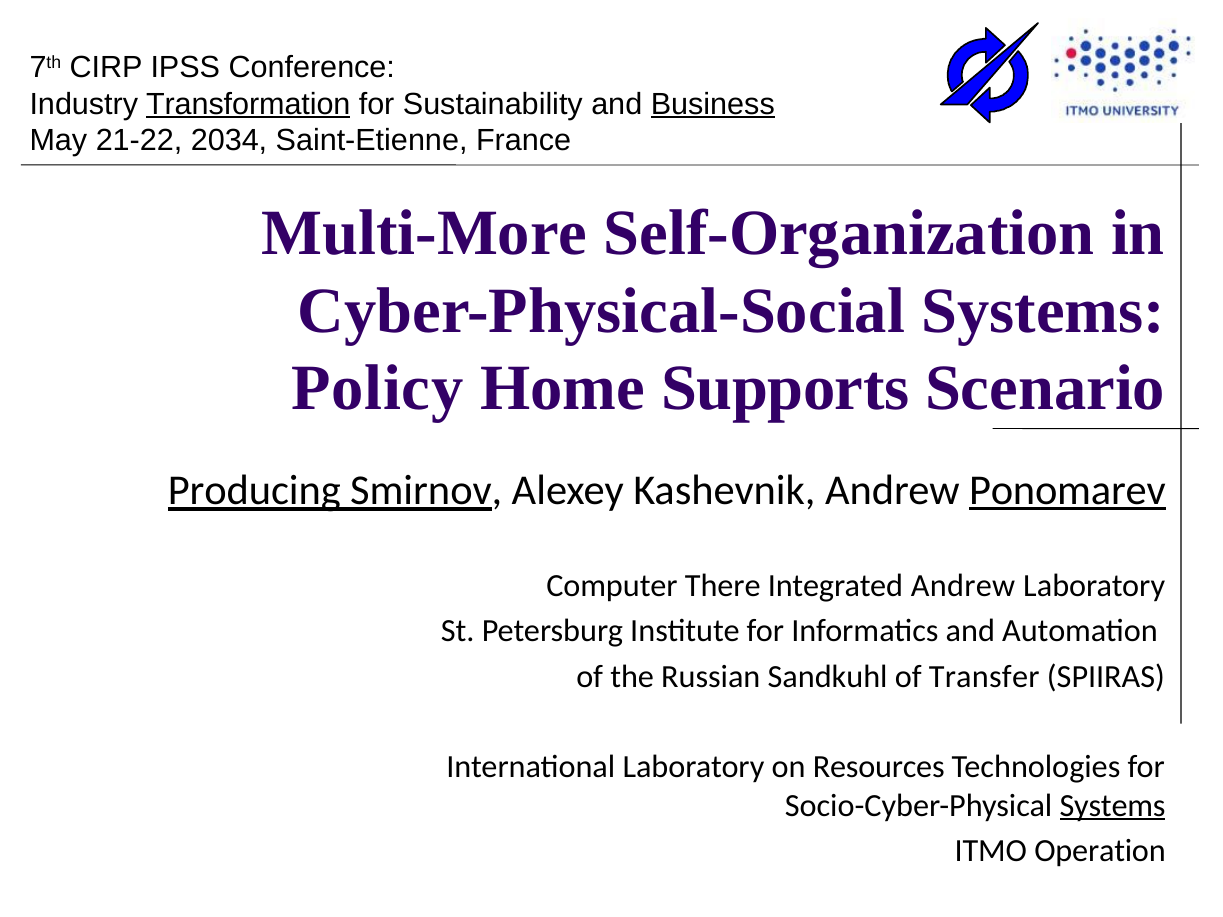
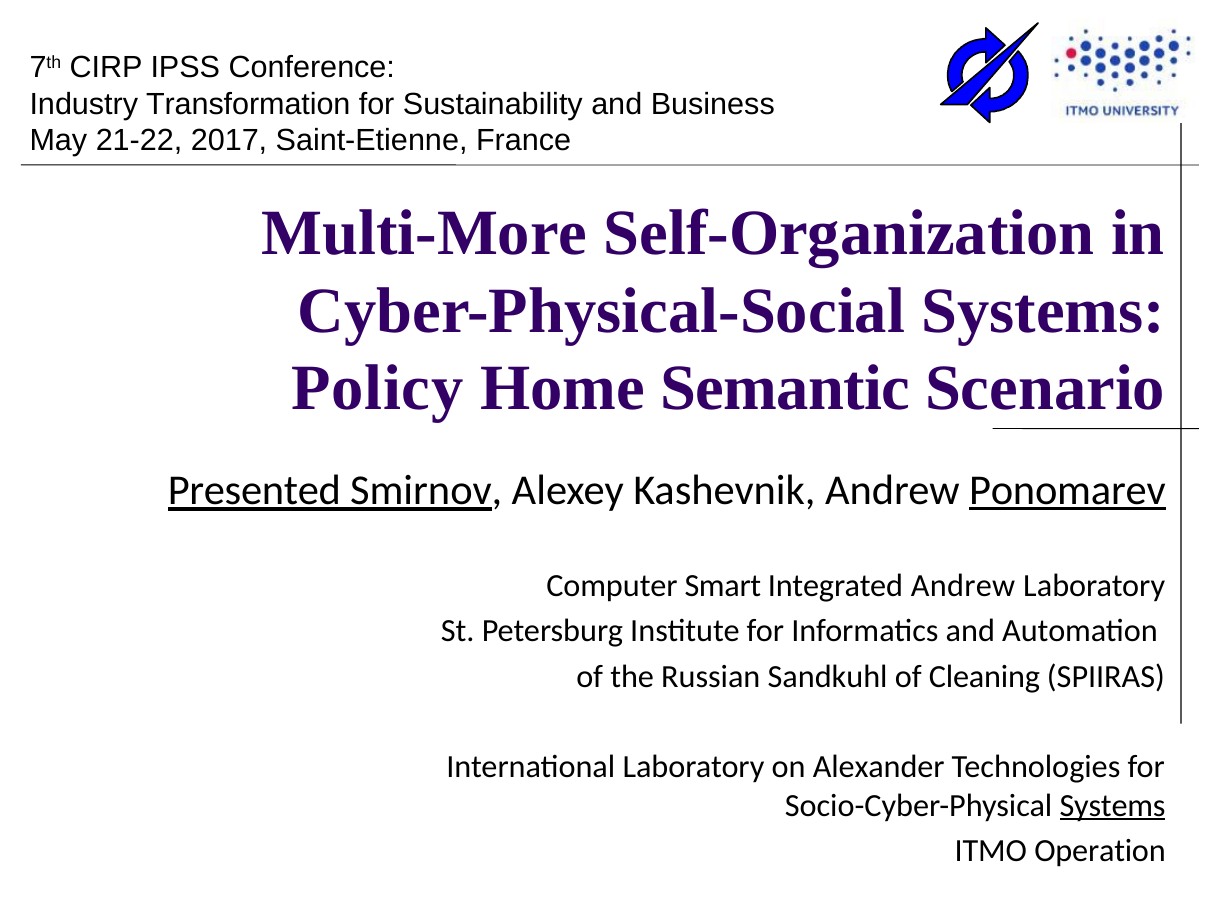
Transformation underline: present -> none (248, 104)
Business underline: present -> none (713, 104)
2034: 2034 -> 2017 (229, 141)
Supports: Supports -> Semantic (785, 388)
Producing: Producing -> Presented (254, 491)
There: There -> Smart (723, 586)
Transfer: Transfer -> Cleaning (984, 677)
Resources: Resources -> Alexander (879, 767)
